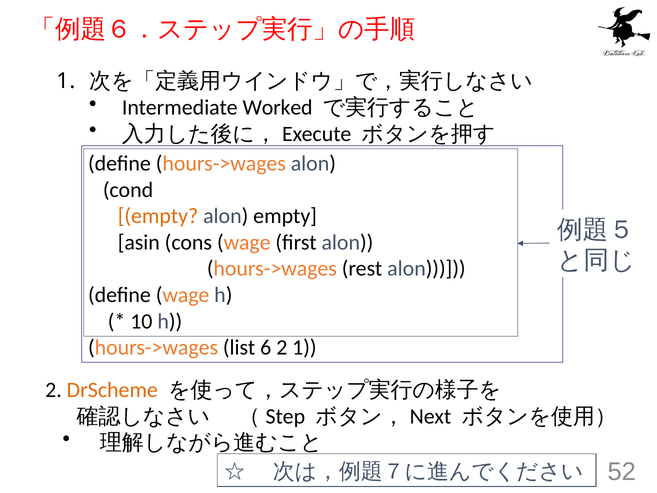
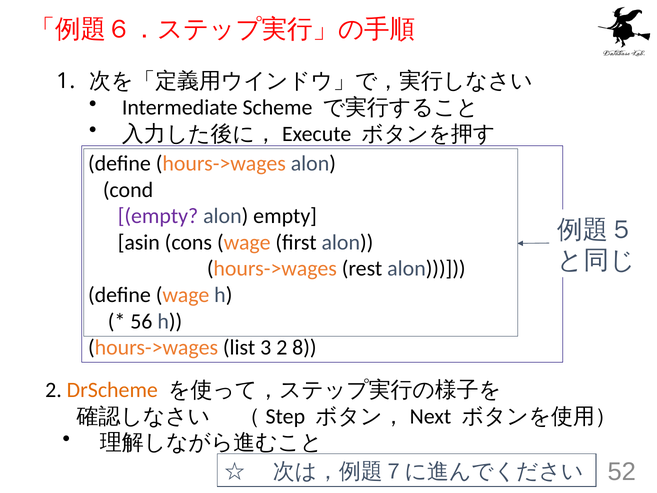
Worked: Worked -> Scheme (277, 107)
empty colour: orange -> purple (158, 216)
10: 10 -> 56 (141, 321)
6: 6 -> 3 (266, 347)
2 1: 1 -> 8 (304, 347)
